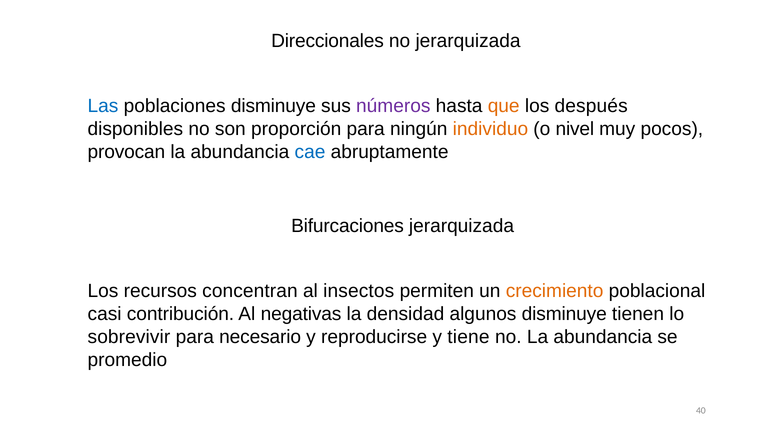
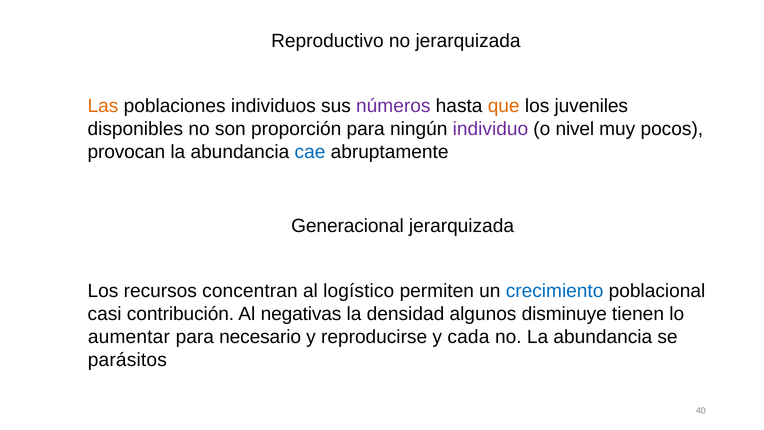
Direccionales: Direccionales -> Reproductivo (327, 41)
Las colour: blue -> orange (103, 106)
poblaciones disminuye: disminuye -> individuos (273, 106)
después: después -> juveniles (591, 106)
individuo colour: orange -> purple (490, 129)
Bifurcaciones: Bifurcaciones -> Generacional (347, 226)
insectos: insectos -> logístico (359, 291)
crecimiento colour: orange -> blue (555, 291)
sobrevivir: sobrevivir -> aumentar (129, 337)
tiene: tiene -> cada (468, 337)
promedio: promedio -> parásitos (127, 360)
